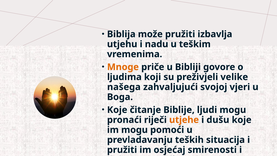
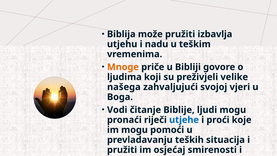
Koje: Koje -> Vodi (117, 110)
utjehe colour: orange -> blue (184, 120)
dušu: dušu -> proći (218, 120)
